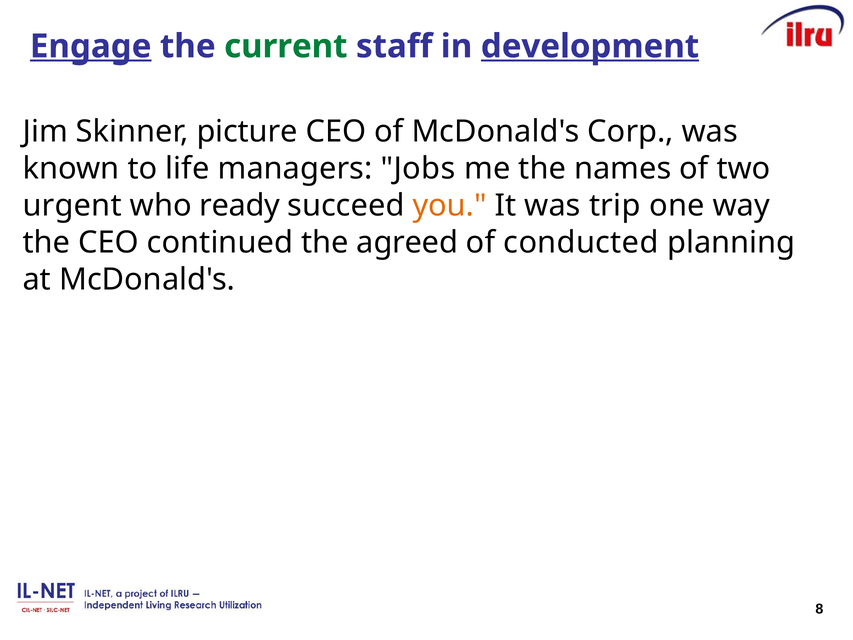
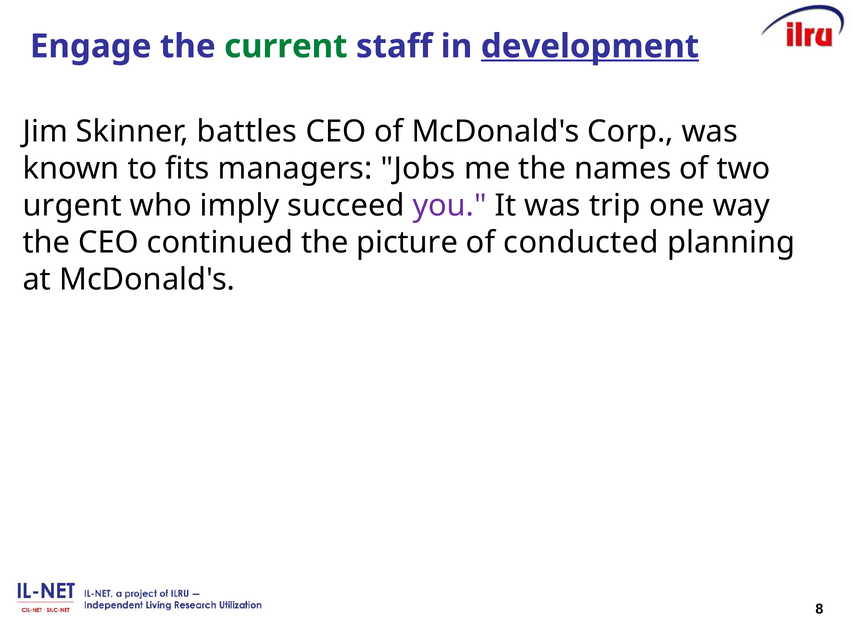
Engage underline: present -> none (91, 46)
picture: picture -> battles (247, 132)
life: life -> fits (188, 168)
ready: ready -> imply (240, 205)
you colour: orange -> purple (450, 205)
agreed: agreed -> picture (407, 242)
